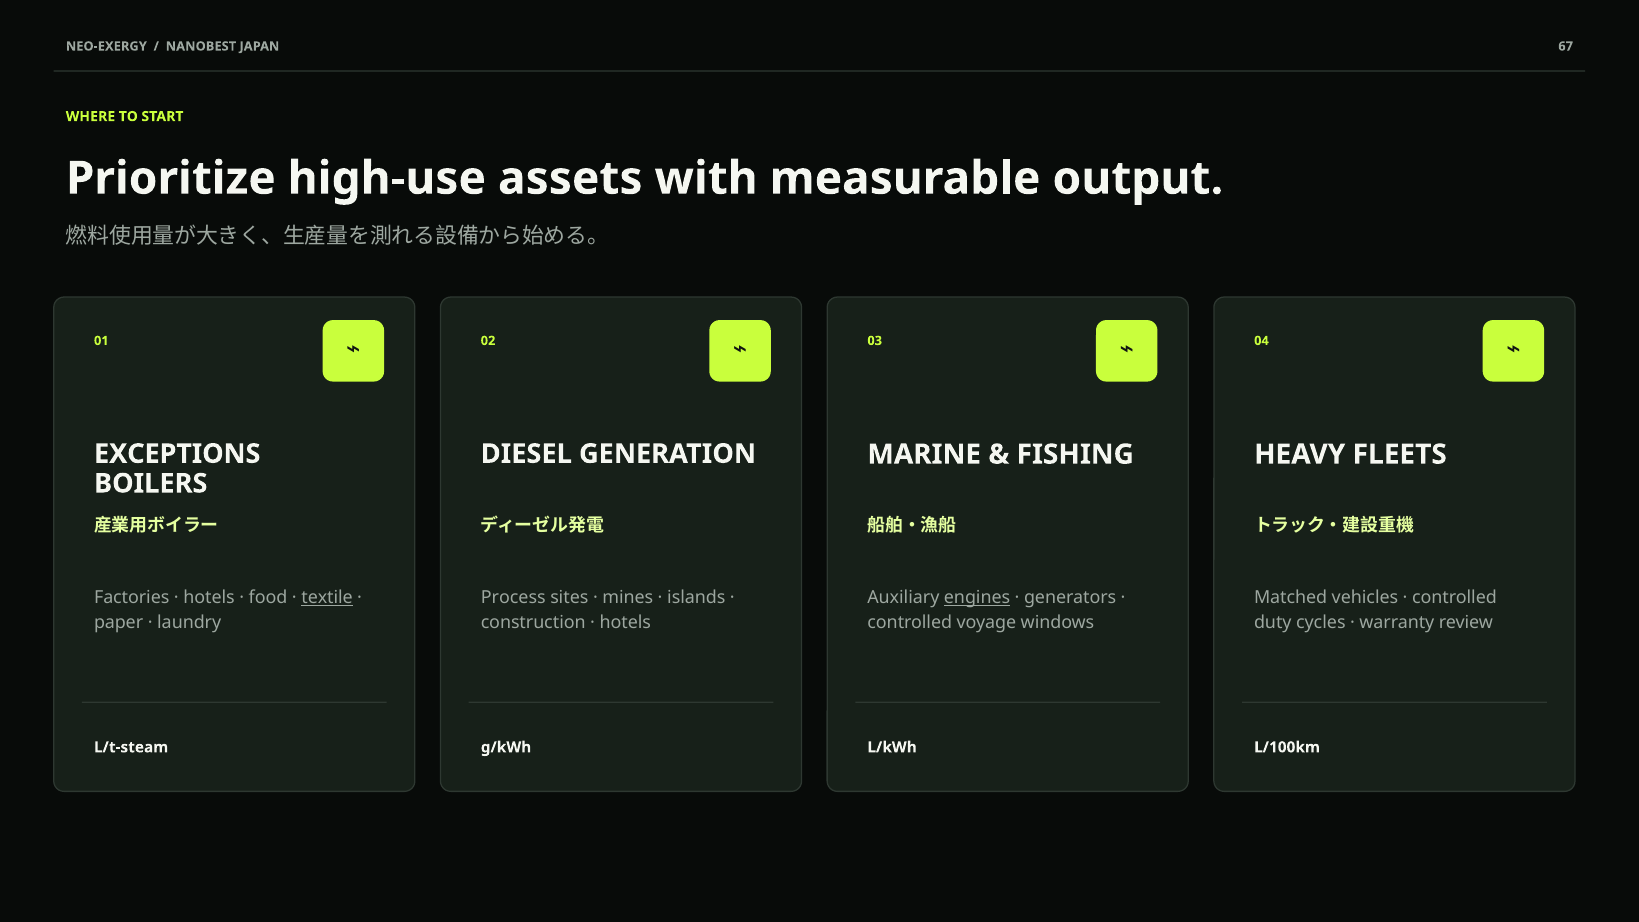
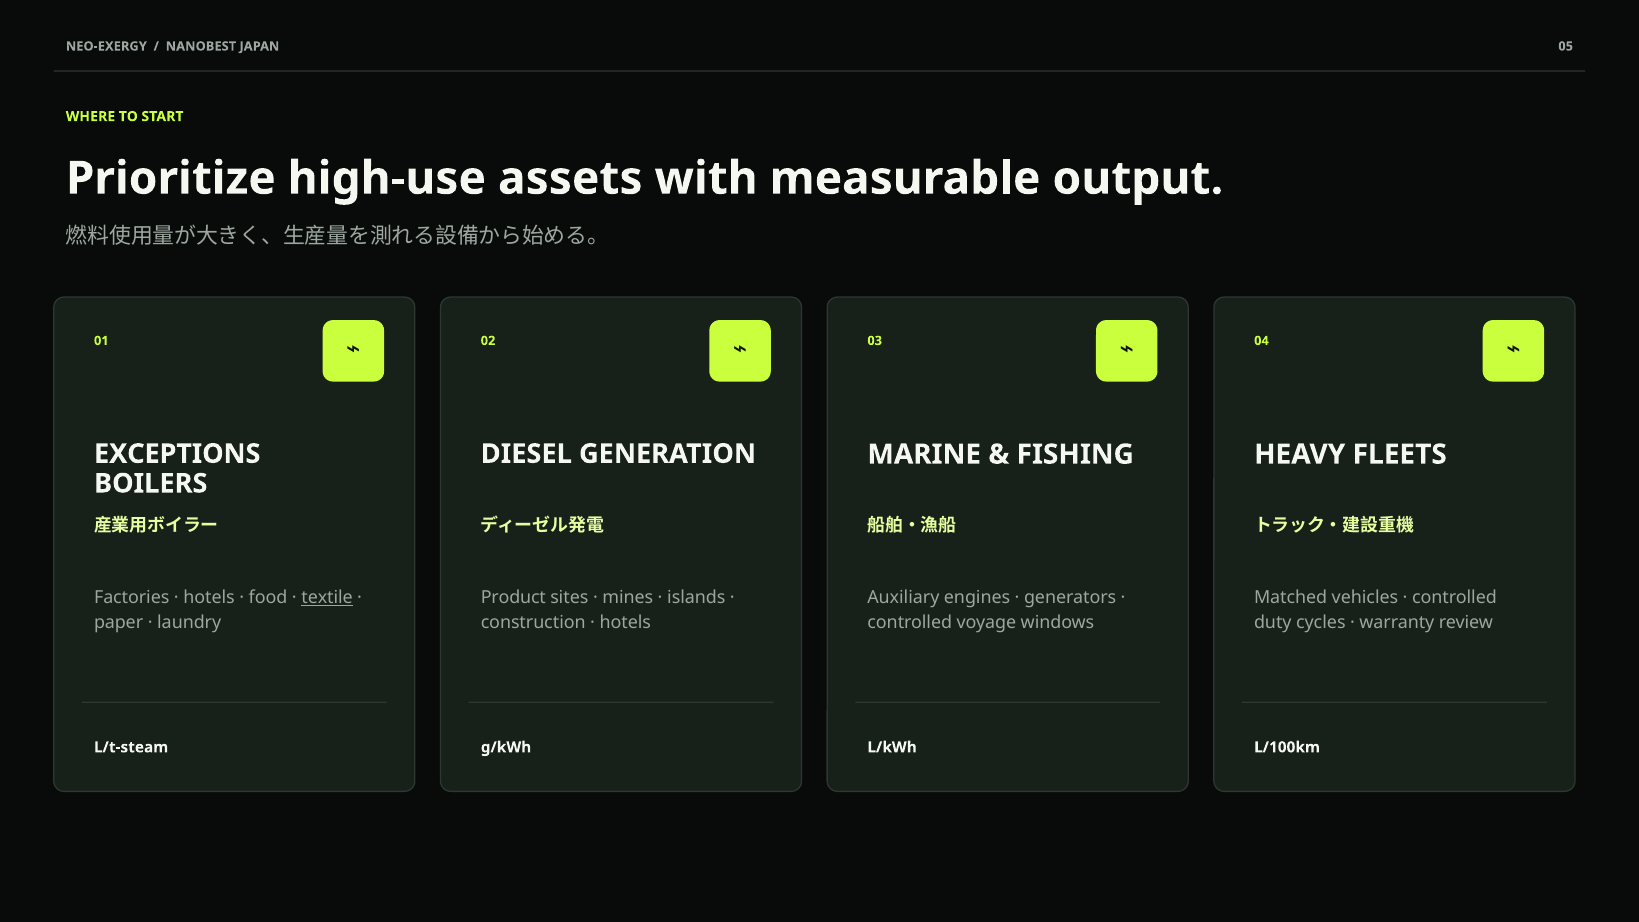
67: 67 -> 05 (1566, 46)
Process: Process -> Product (513, 598)
engines underline: present -> none (977, 598)
